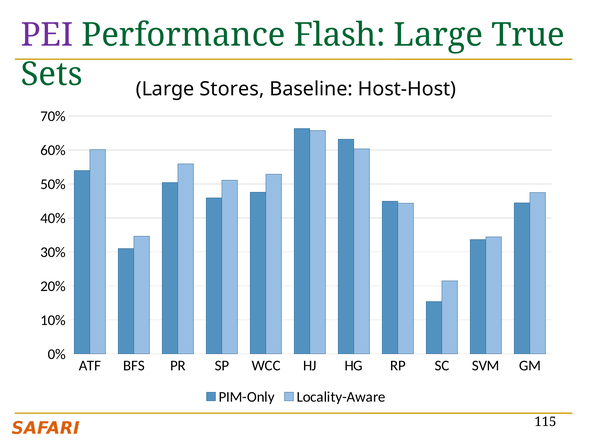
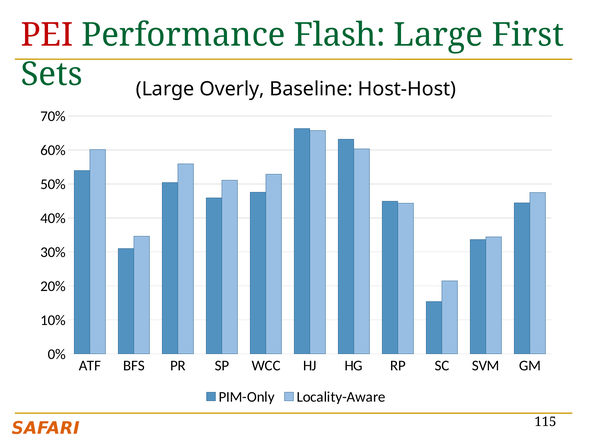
PEI colour: purple -> red (47, 35)
True: True -> First (528, 35)
Stores: Stores -> Overly (232, 89)
